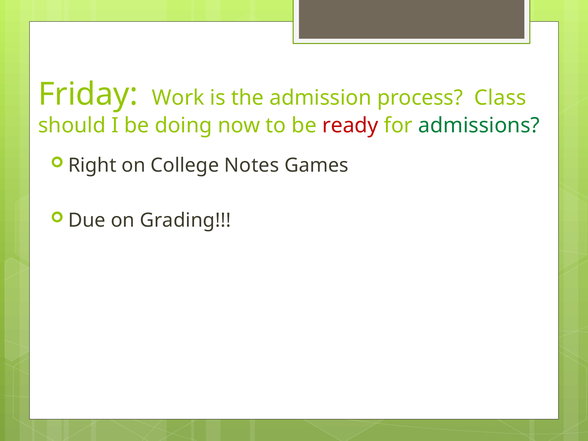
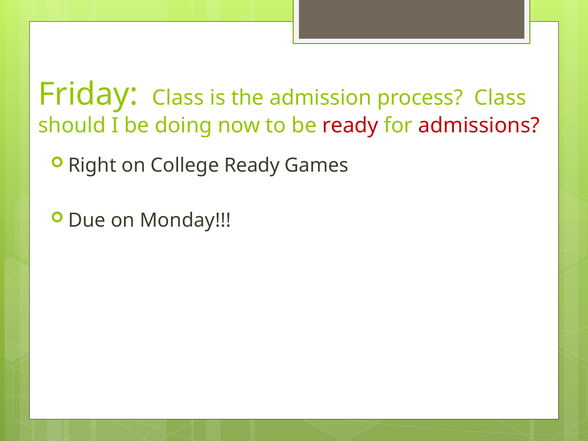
Friday Work: Work -> Class (178, 98)
admissions colour: green -> red (479, 125)
College Notes: Notes -> Ready (252, 166)
Grading: Grading -> Monday (185, 220)
